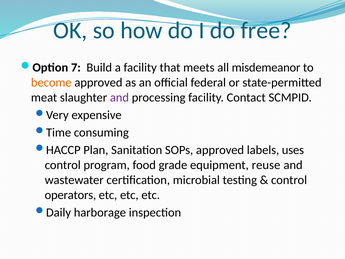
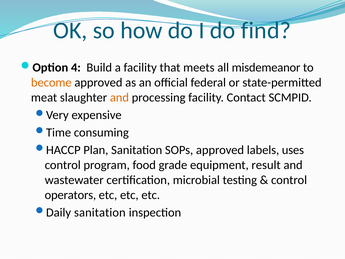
free: free -> find (266, 30)
7: 7 -> 4 (76, 68)
and colour: purple -> orange (119, 98)
reuse: reuse -> result (266, 165)
harborage: harborage -> sanitation (100, 212)
